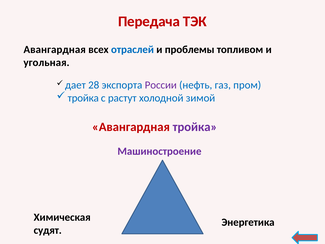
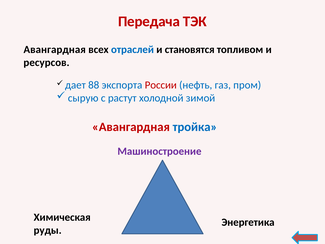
проблемы: проблемы -> становятся (190, 49)
угольная: угольная -> ресурсов (46, 62)
28: 28 -> 88 (94, 85)
России colour: purple -> red (161, 85)
тройка: тройка -> сырую (83, 98)
тройка colour: purple -> blue (195, 127)
судят: судят -> руды (48, 230)
